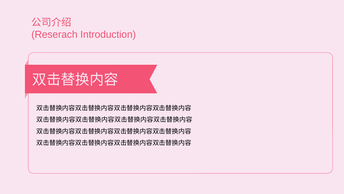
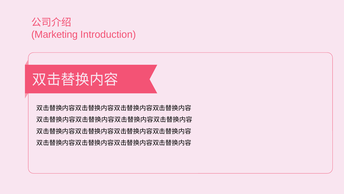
Reserach: Reserach -> Marketing (54, 35)
